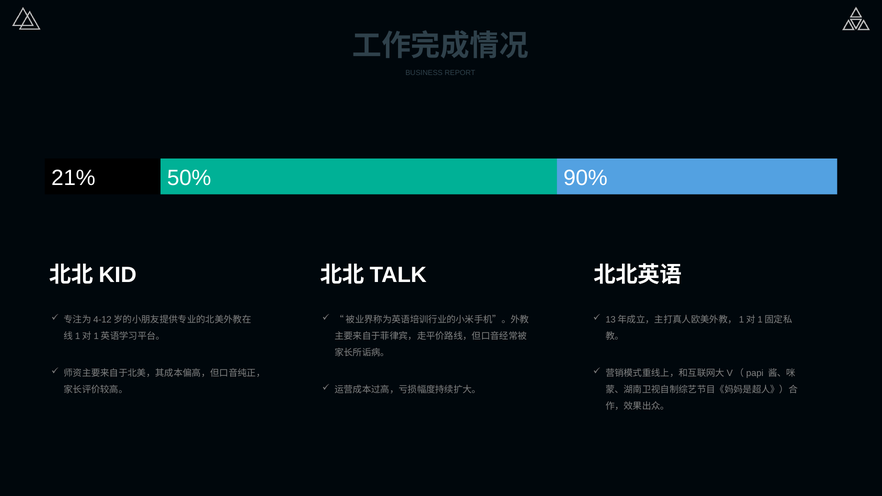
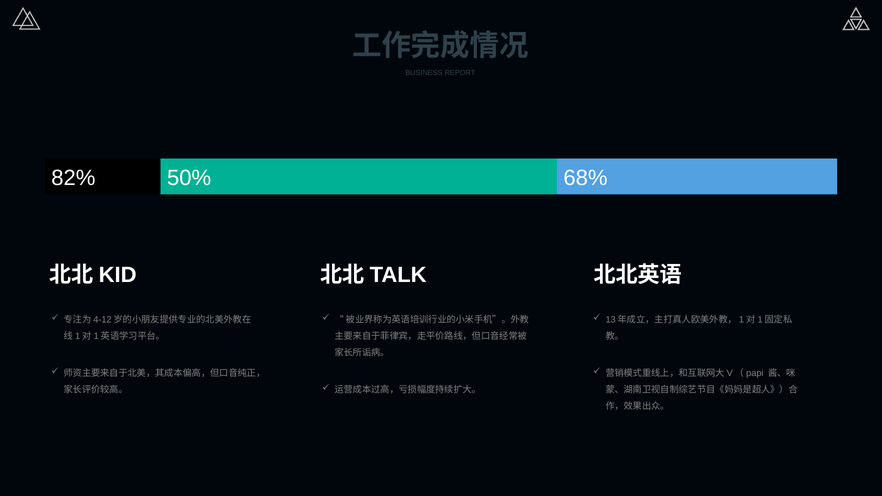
21%: 21% -> 82% (73, 178)
90%: 90% -> 68% (586, 178)
